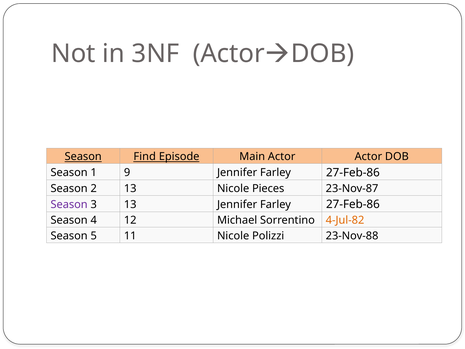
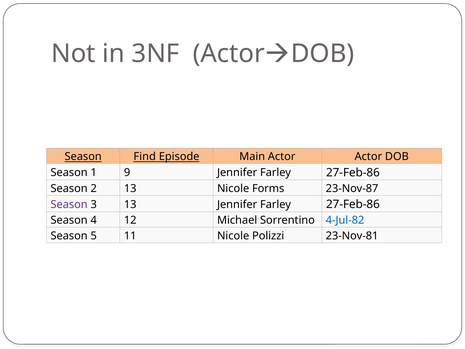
Pieces: Pieces -> Forms (268, 188)
4-Jul-82 colour: orange -> blue (345, 220)
23-Nov-88: 23-Nov-88 -> 23-Nov-81 (352, 236)
